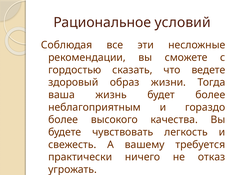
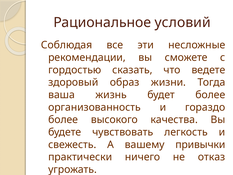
неблагоприятным: неблагоприятным -> организованность (94, 107)
требуется: требуется -> привычки (200, 144)
